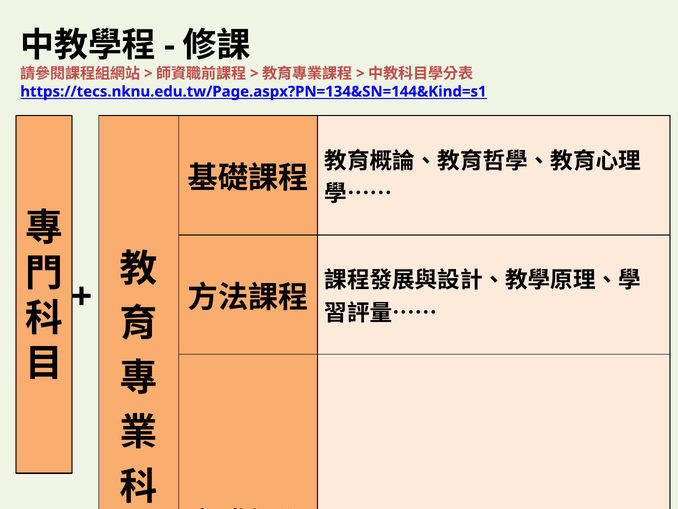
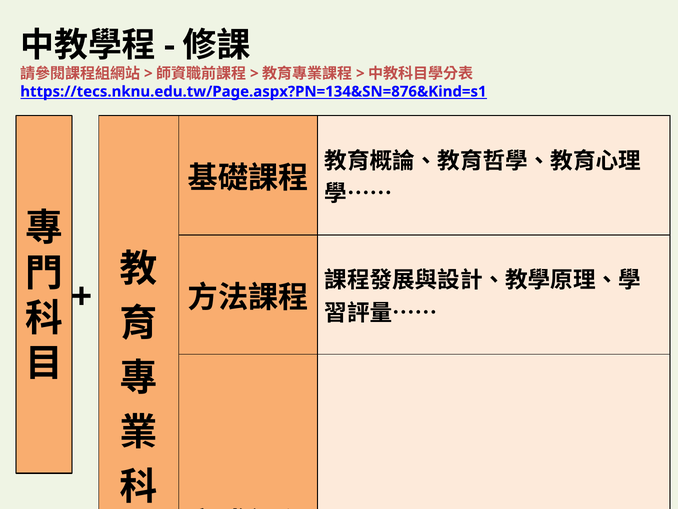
https://tecs.nknu.edu.tw/Page.aspx?PN=134&SN=144&Kind=s1: https://tecs.nknu.edu.tw/Page.aspx?PN=134&SN=144&Kind=s1 -> https://tecs.nknu.edu.tw/Page.aspx?PN=134&SN=876&Kind=s1 (253, 92)
